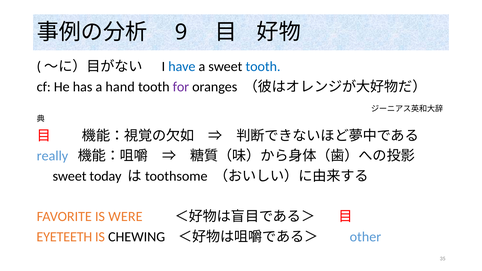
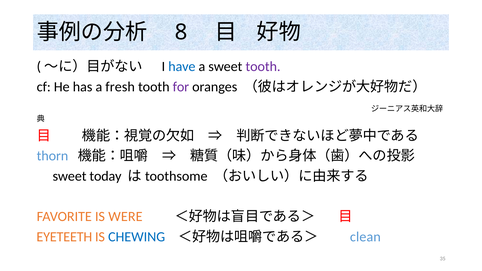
9: 9 -> 8 (181, 32)
tooth colour: blue -> purple (263, 67)
hand: hand -> fresh (120, 87)
really: really -> thorn (52, 156)
CHEWING colour: black -> blue (137, 237)
other: other -> clean (365, 237)
